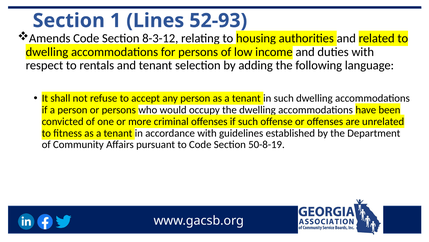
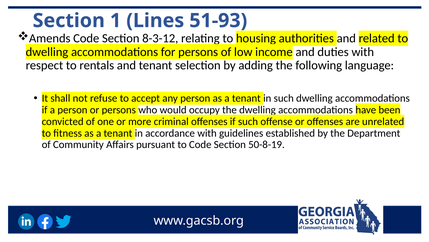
52-93: 52-93 -> 51-93 (218, 21)
